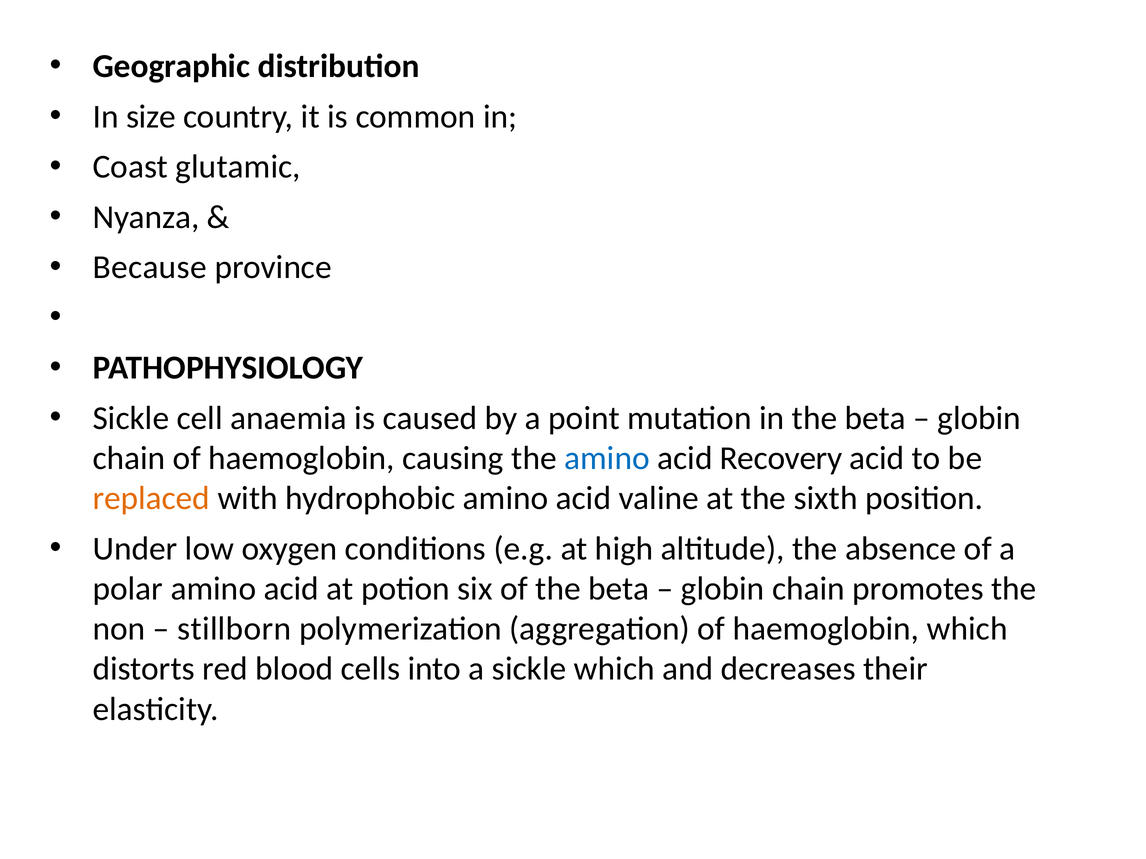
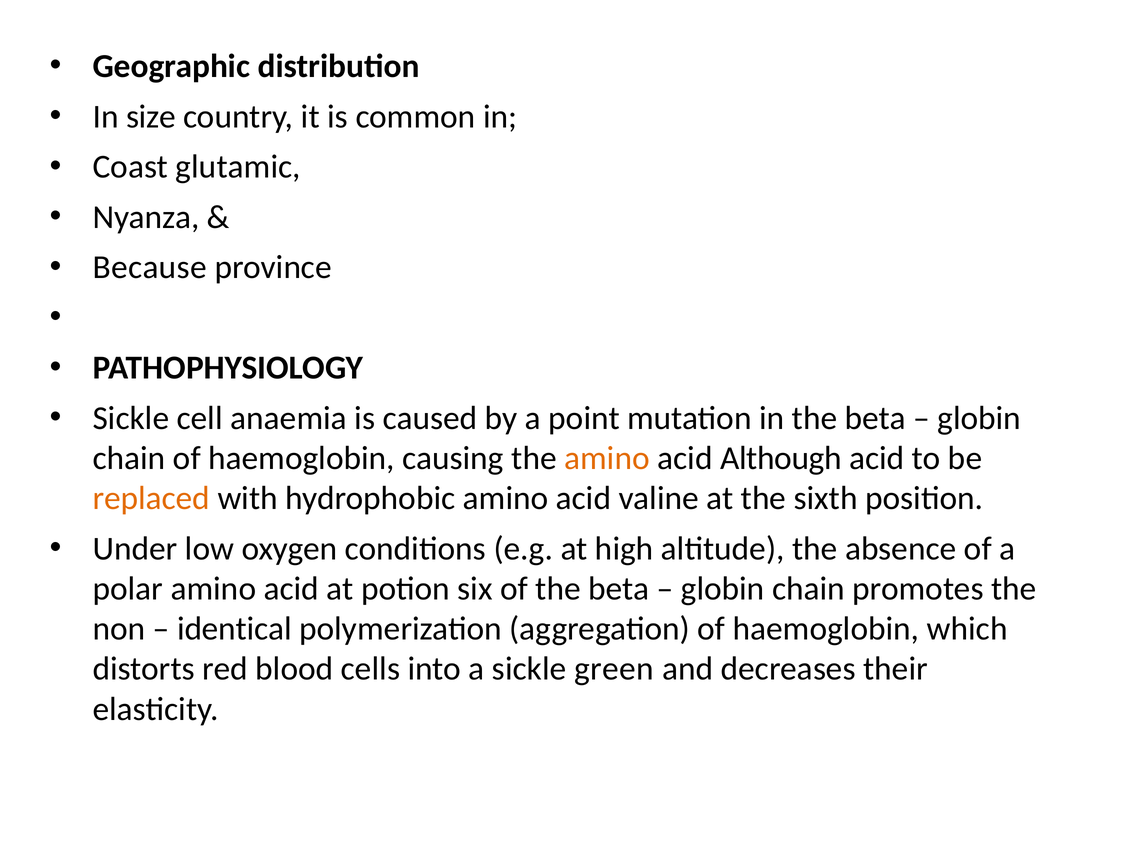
amino colour: blue -> orange (607, 459)
Recovery: Recovery -> Although (781, 459)
stillborn: stillborn -> identical (234, 629)
sickle which: which -> green (614, 669)
